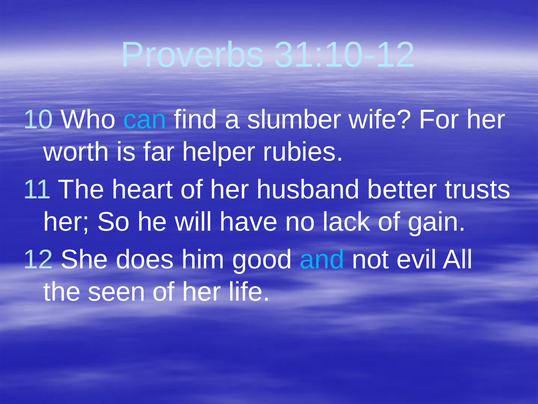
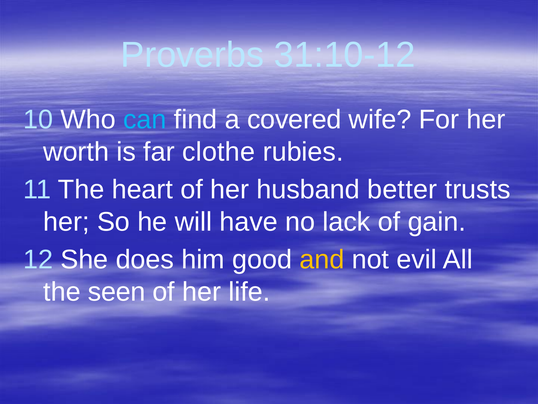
slumber: slumber -> covered (294, 119)
helper: helper -> clothe (219, 152)
and colour: light blue -> yellow (322, 259)
